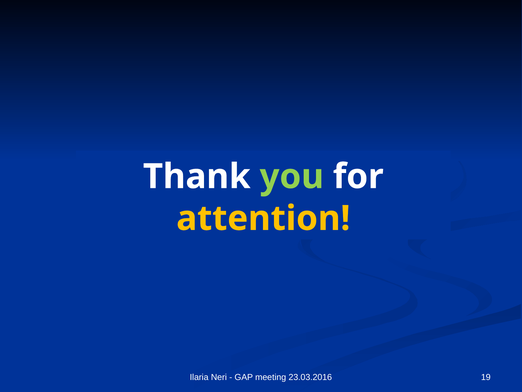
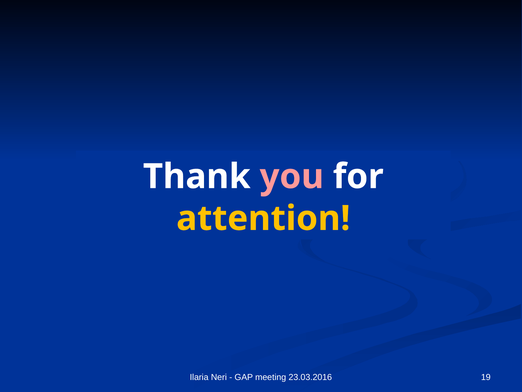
you colour: light green -> pink (292, 176)
